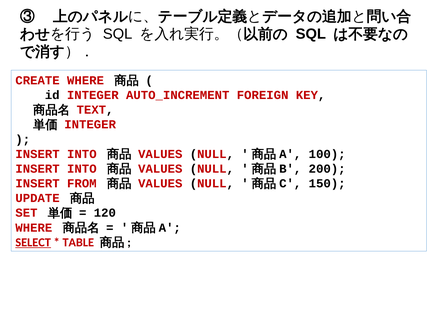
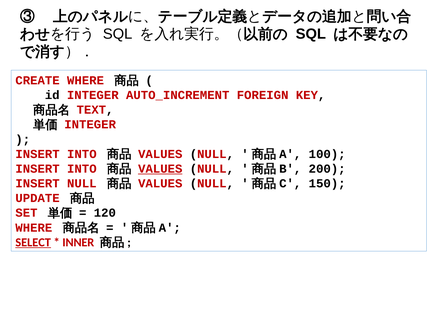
VALUES underline: none -> present (160, 169)
INSERT FROM: FROM -> NULL (82, 184)
TABLE: TABLE -> INNER (78, 243)
